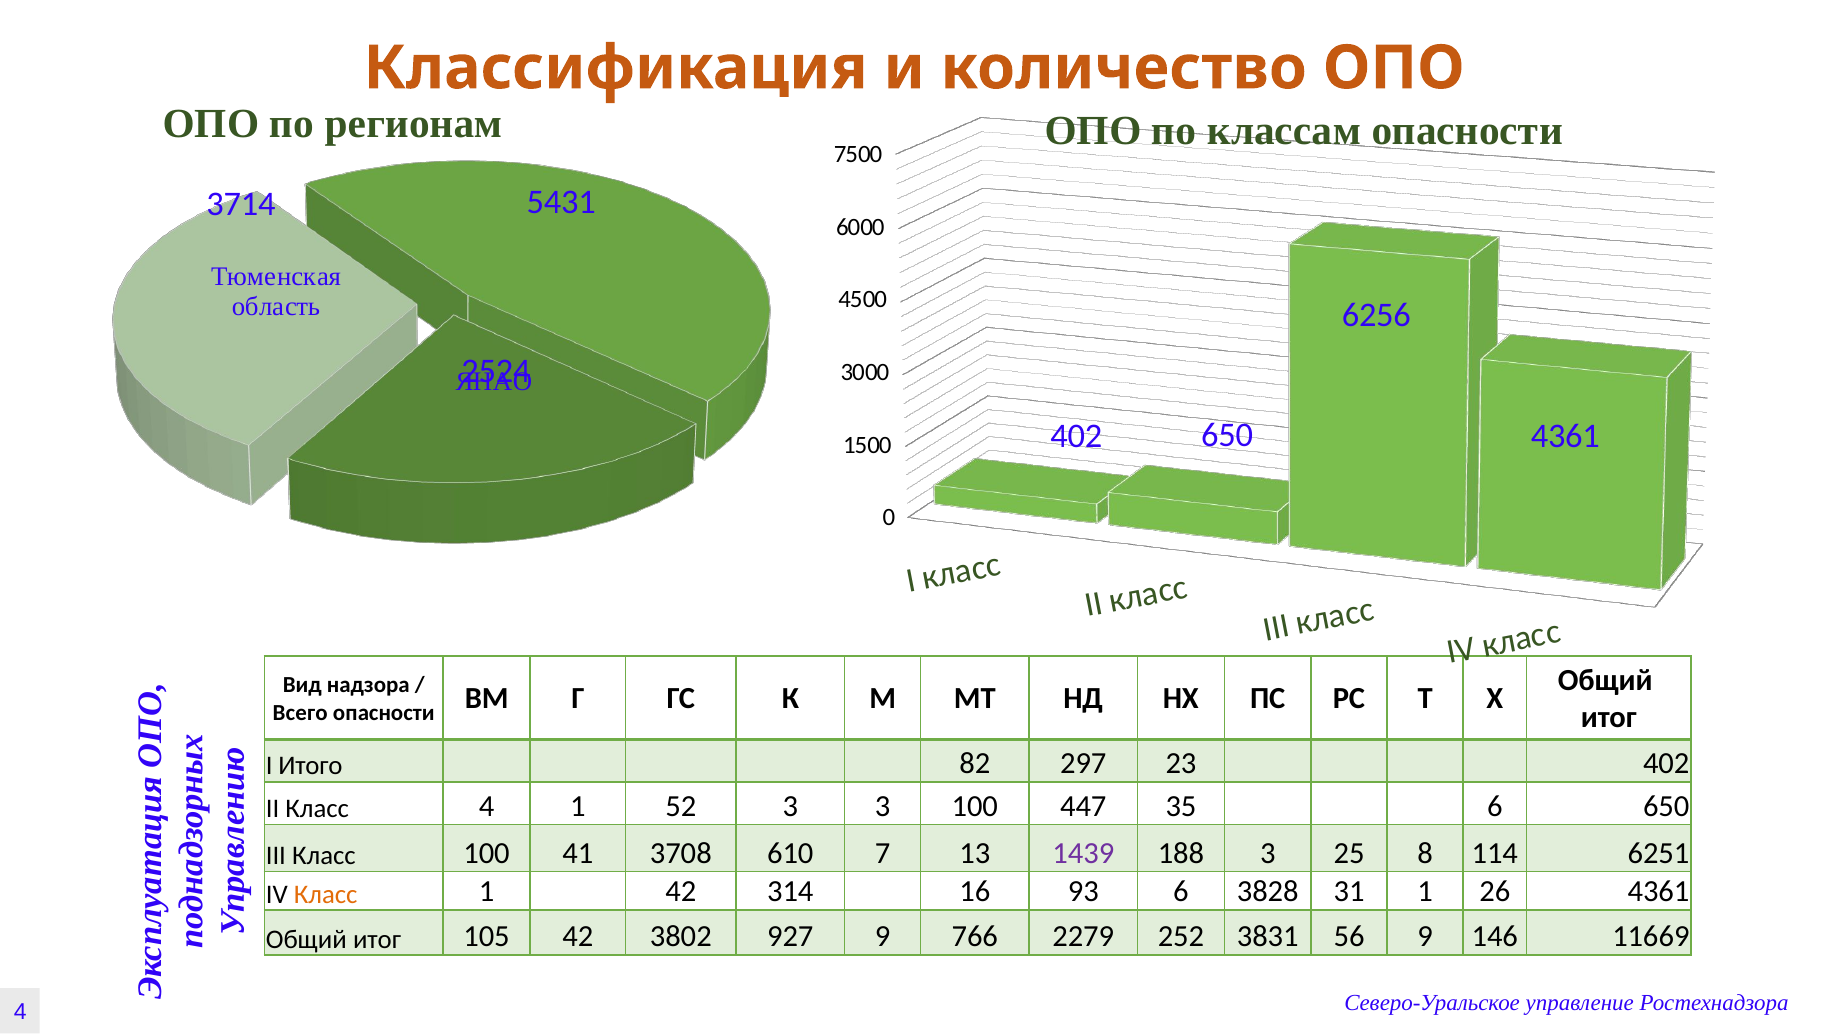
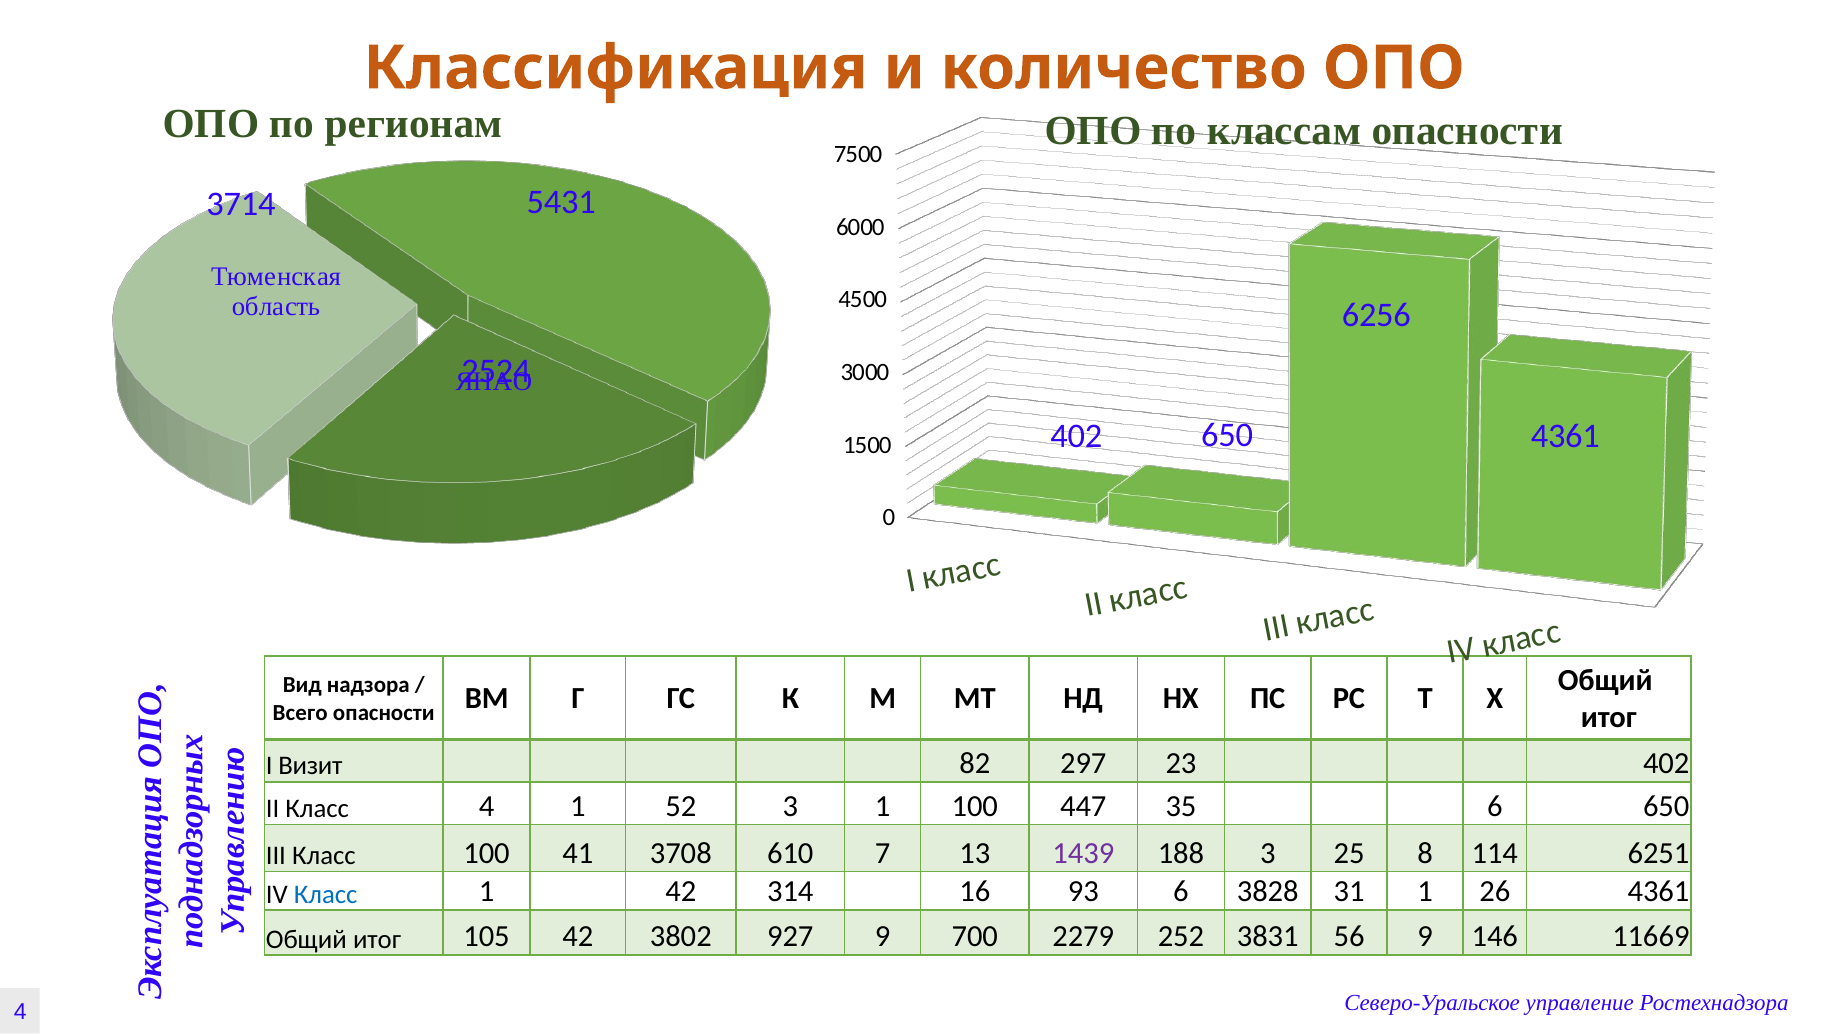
Итого: Итого -> Визит (310, 766)
3 3: 3 -> 1 (883, 806)
Класс colour: orange -> blue (326, 894)
766: 766 -> 700 (975, 936)
